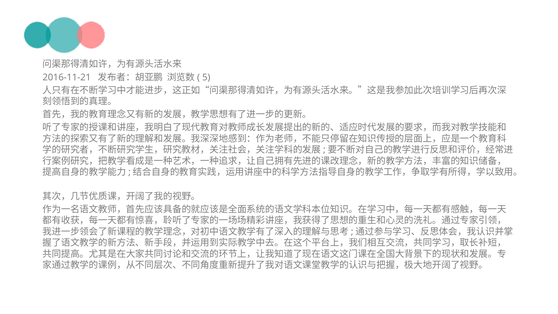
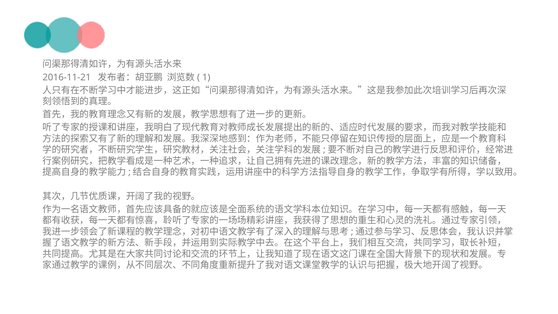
5: 5 -> 1 (206, 77)
